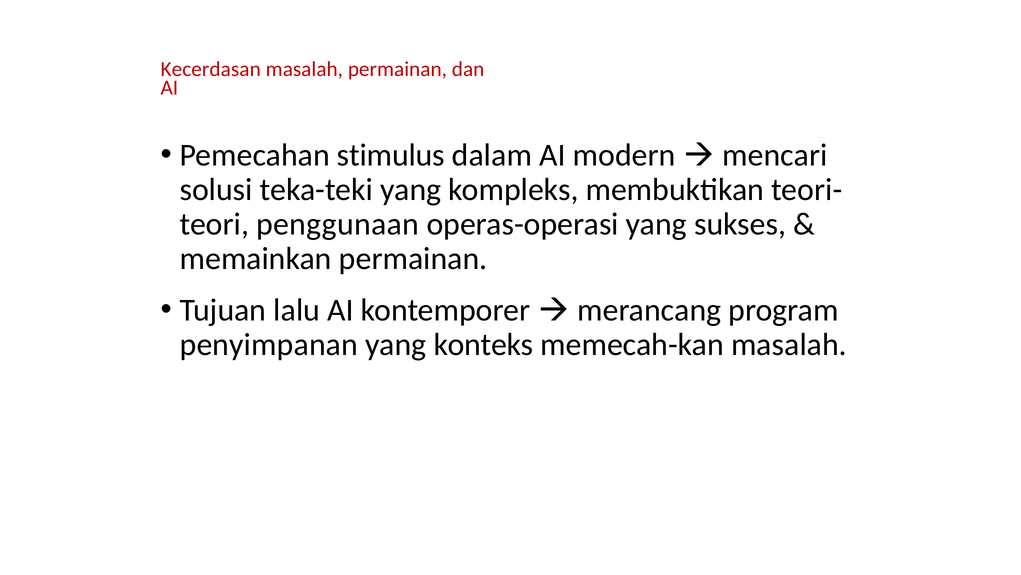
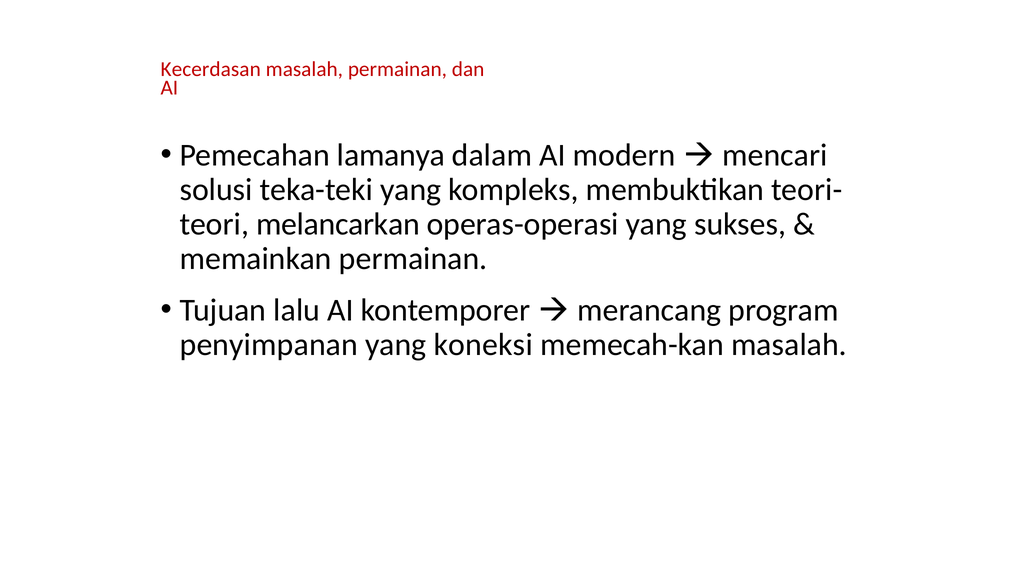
stimulus: stimulus -> lamanya (391, 155)
penggunaan: penggunaan -> melancarkan (338, 224)
konteks: konteks -> koneksi (483, 344)
